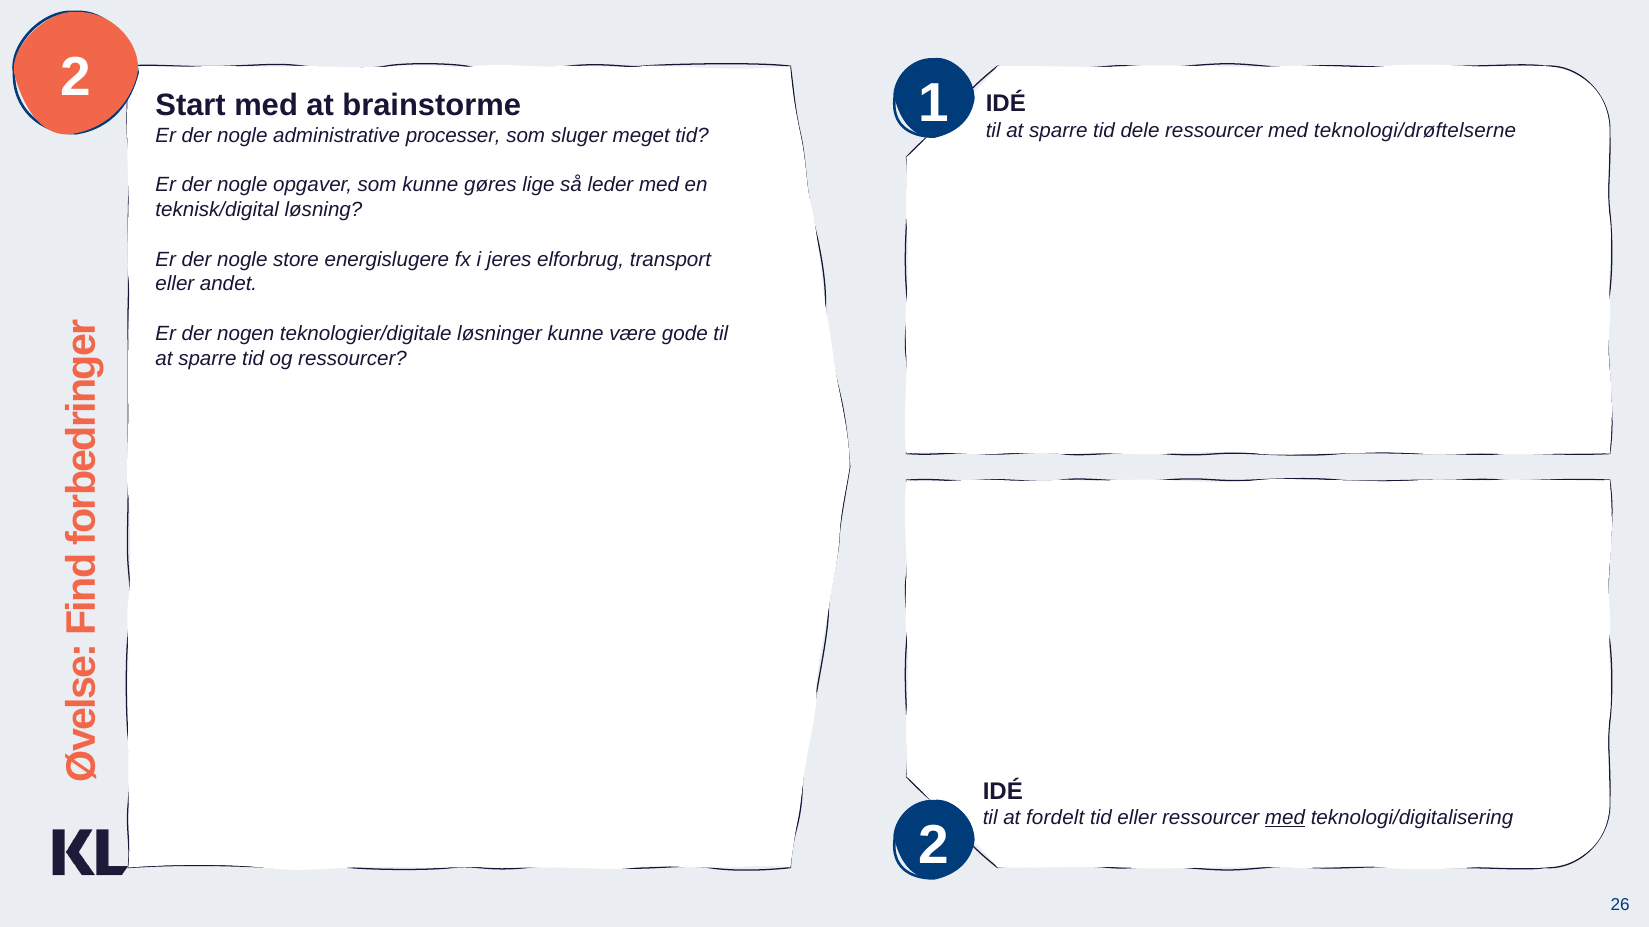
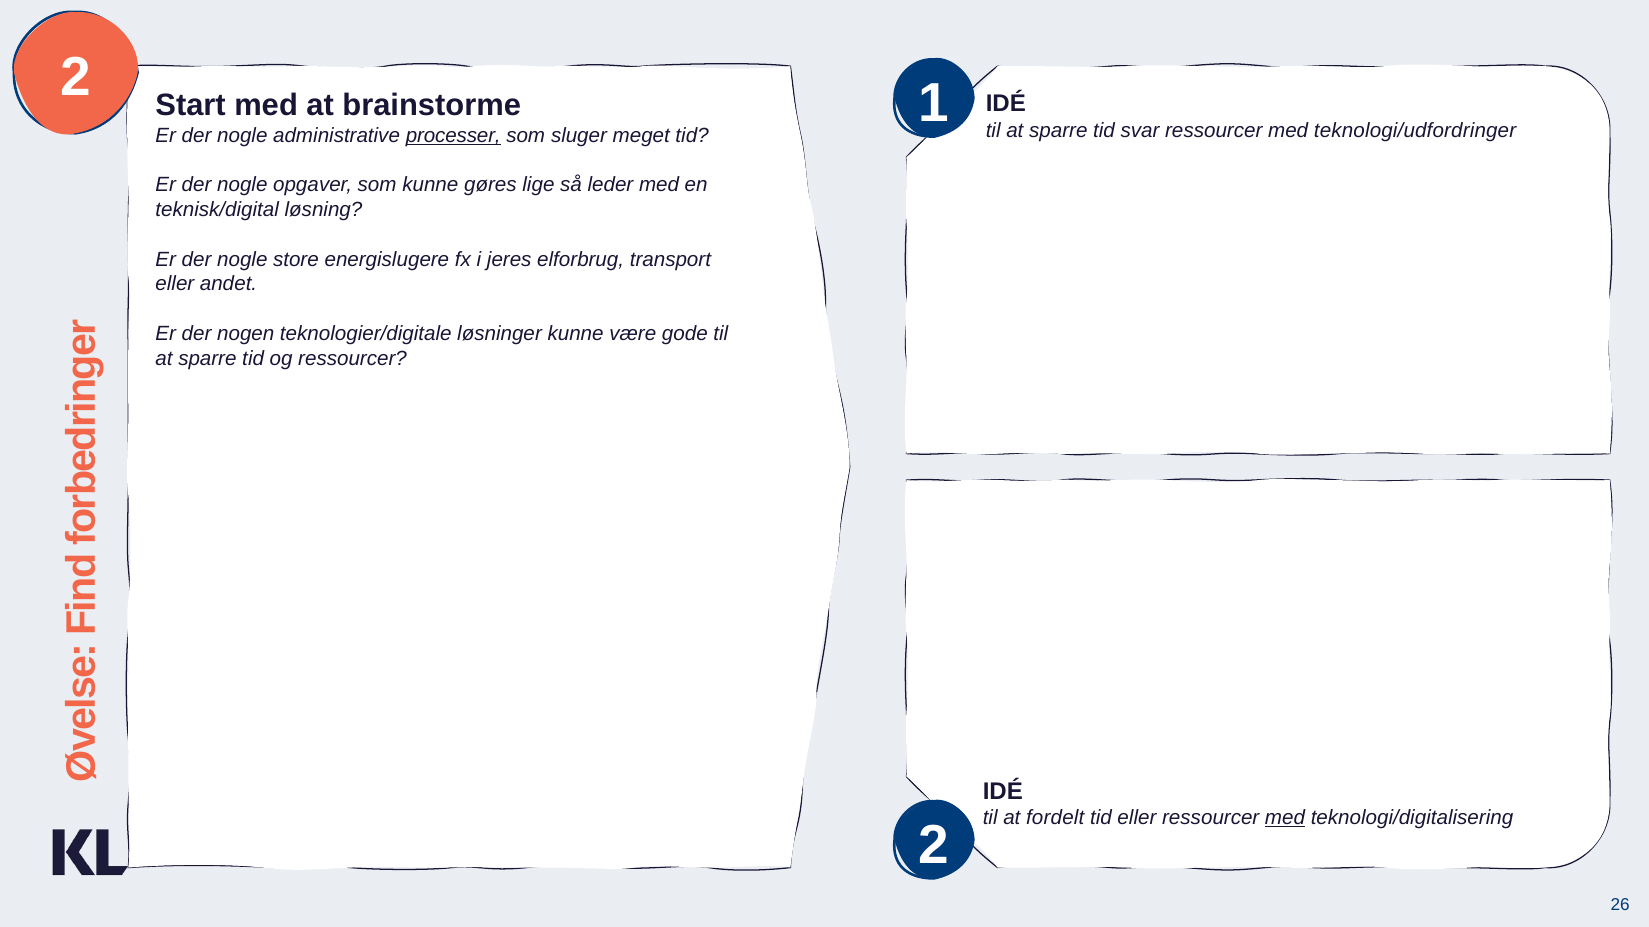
dele: dele -> svar (1140, 130)
teknologi/drøftelserne: teknologi/drøftelserne -> teknologi/udfordringer (1415, 130)
processer underline: none -> present (453, 136)
